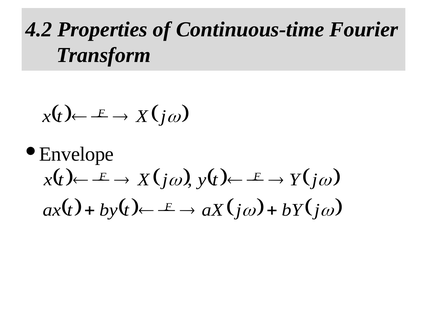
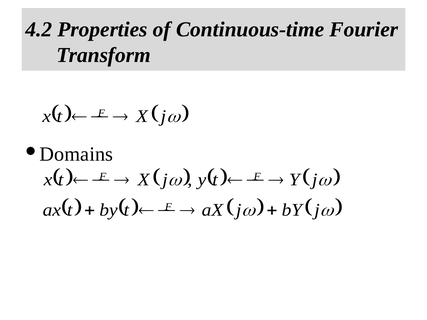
Envelope: Envelope -> Domains (76, 154)
